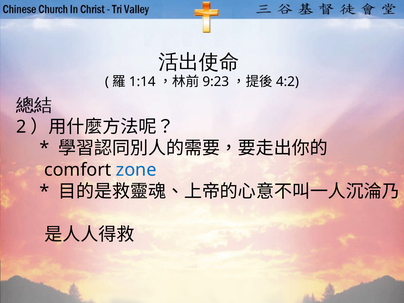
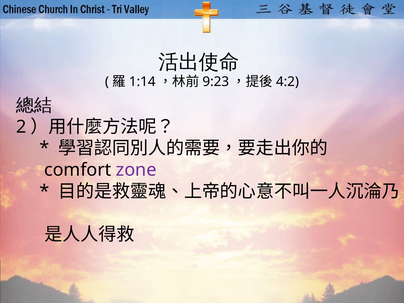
zone colour: blue -> purple (136, 170)
